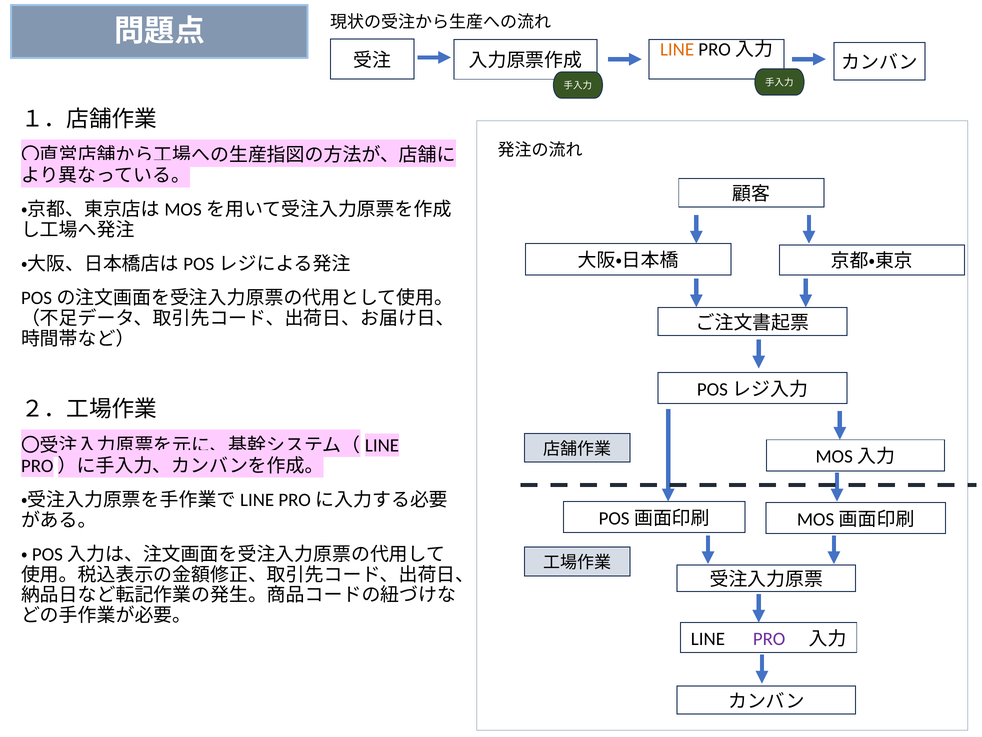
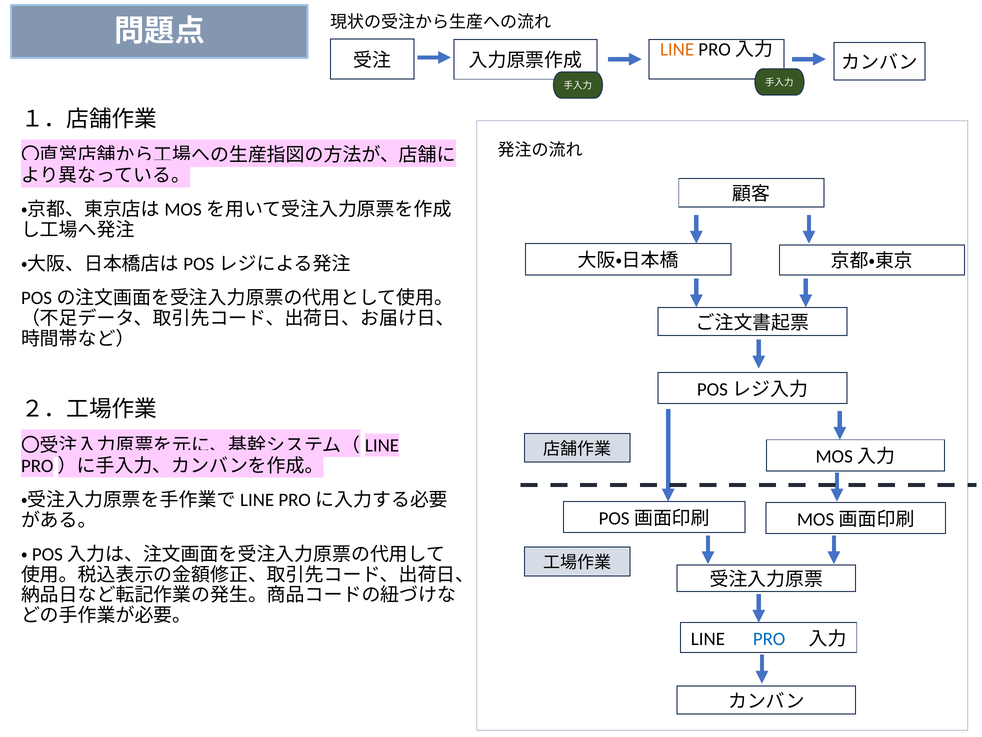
PRO colour: purple -> blue (769, 638)
